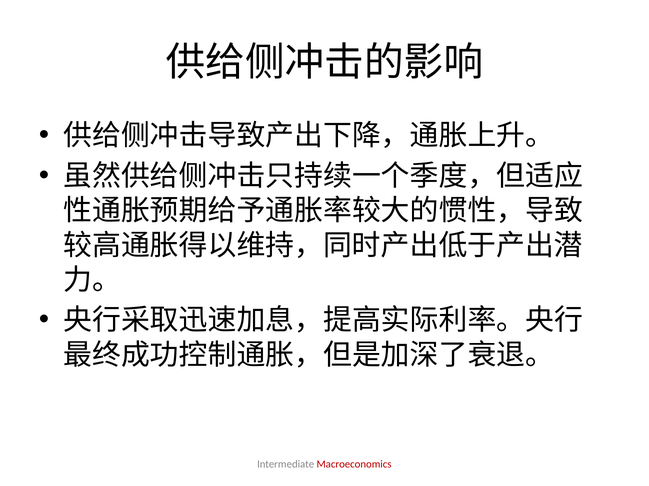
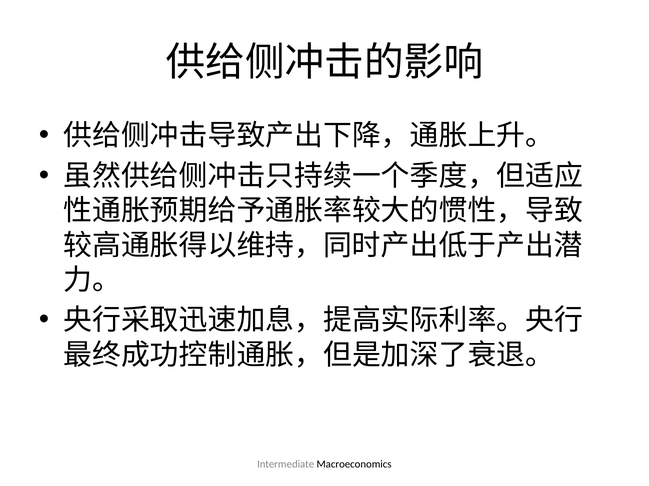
Macroeconomics colour: red -> black (354, 465)
